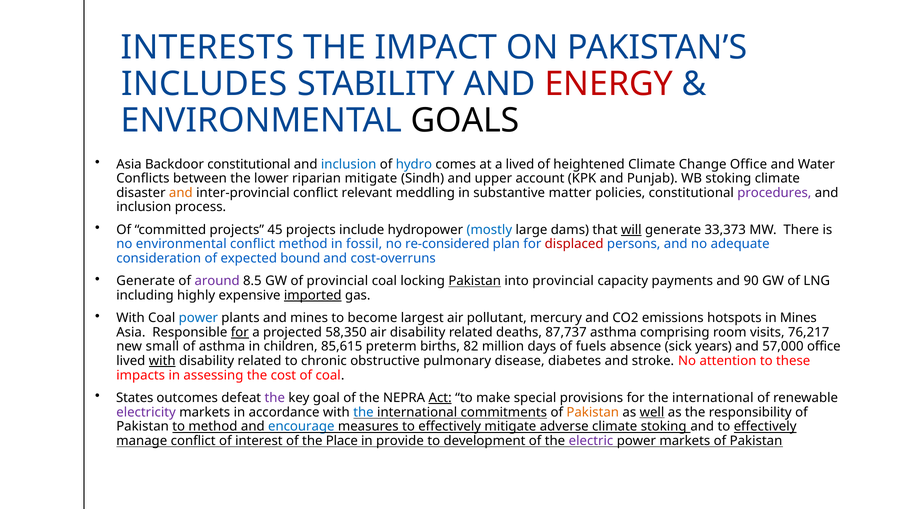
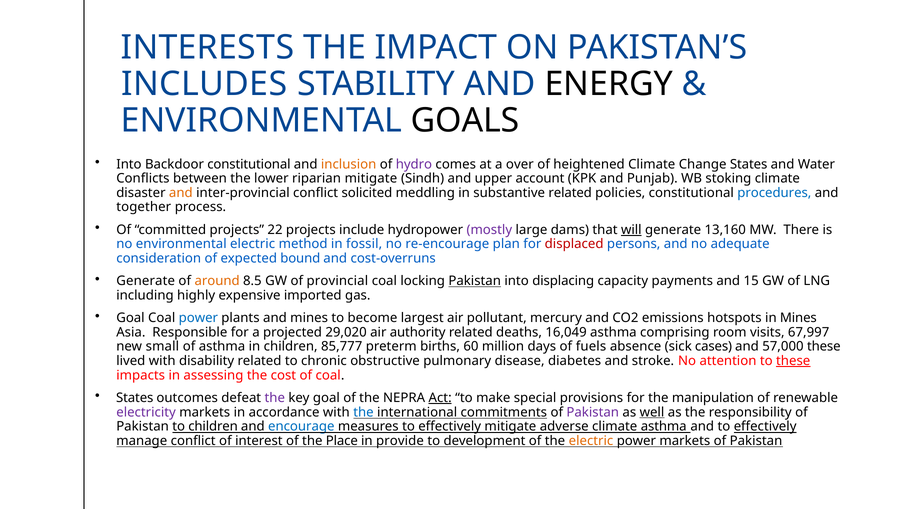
ENERGY colour: red -> black (609, 84)
Asia: Asia -> Into (129, 164)
inclusion colour: blue -> orange (349, 164)
hydro colour: blue -> purple (414, 164)
a lived: lived -> over (520, 164)
Change Office: Office -> States (749, 164)
relevant: relevant -> solicited (367, 193)
substantive matter: matter -> related (570, 193)
procedures colour: purple -> blue (774, 193)
inclusion: inclusion -> together (144, 207)
45: 45 -> 22 (275, 230)
mostly colour: blue -> purple (489, 230)
33,373: 33,373 -> 13,160 (725, 230)
environmental conflict: conflict -> electric (253, 244)
re-considered: re-considered -> re-encourage (447, 244)
around colour: purple -> orange (217, 281)
into provincial: provincial -> displacing (563, 281)
90: 90 -> 15 (751, 281)
imported underline: present -> none (313, 295)
With: With -> Goal (130, 318)
for underline: present -> none (240, 332)
58,350: 58,350 -> 29,020 (346, 332)
air disability: disability -> authority (418, 332)
87,737: 87,737 -> 16,049 (566, 332)
76,217: 76,217 -> 67,997 (809, 332)
85,615: 85,615 -> 85,777 (342, 347)
82: 82 -> 60 (471, 347)
years: years -> cases (714, 347)
57,000 office: office -> these (824, 347)
with underline: present -> none (162, 361)
these underline: none -> present (793, 361)
for the international: international -> manipulation (713, 398)
Pakistan colour: orange -> purple (593, 412)
to method: method -> children (213, 426)
climate stoking: stoking -> asthma (664, 426)
electric colour: purple -> orange (591, 441)
